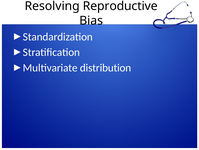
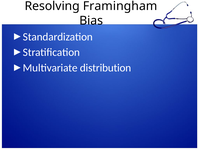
Reproductive: Reproductive -> Framingham (120, 6)
